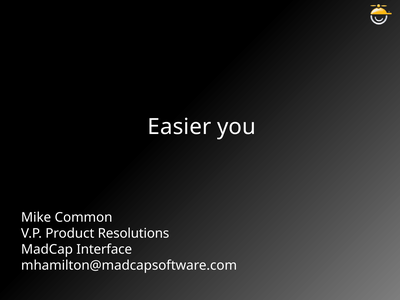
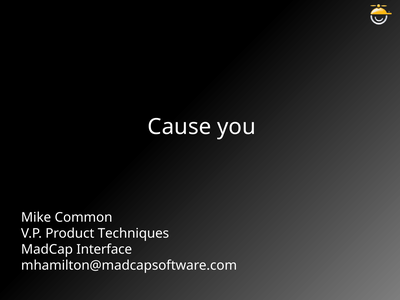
Easier: Easier -> Cause (179, 127)
Resolutions: Resolutions -> Techniques (133, 234)
